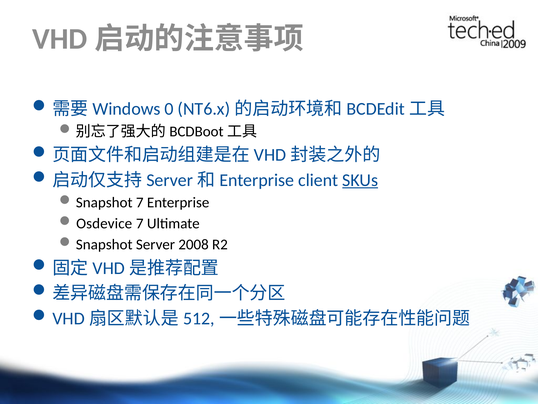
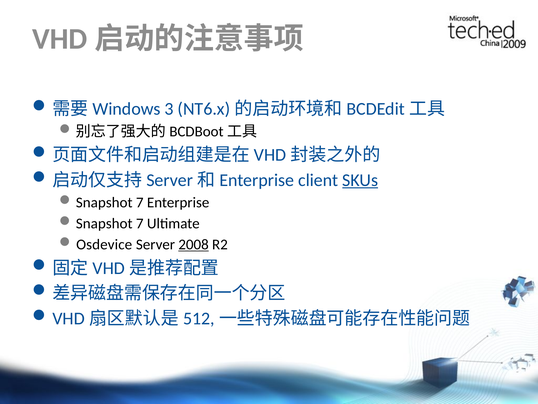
0: 0 -> 3 (169, 109)
Osdevice: Osdevice -> Snapshot (104, 223)
Snapshot: Snapshot -> Osdevice (104, 244)
2008 underline: none -> present (194, 244)
